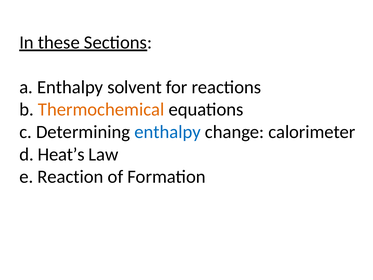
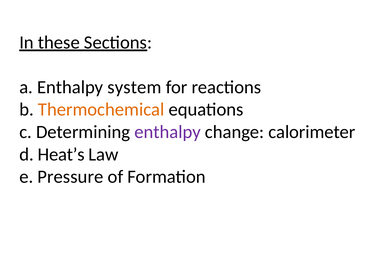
solvent: solvent -> system (134, 87)
enthalpy colour: blue -> purple (168, 132)
Reaction: Reaction -> Pressure (70, 177)
